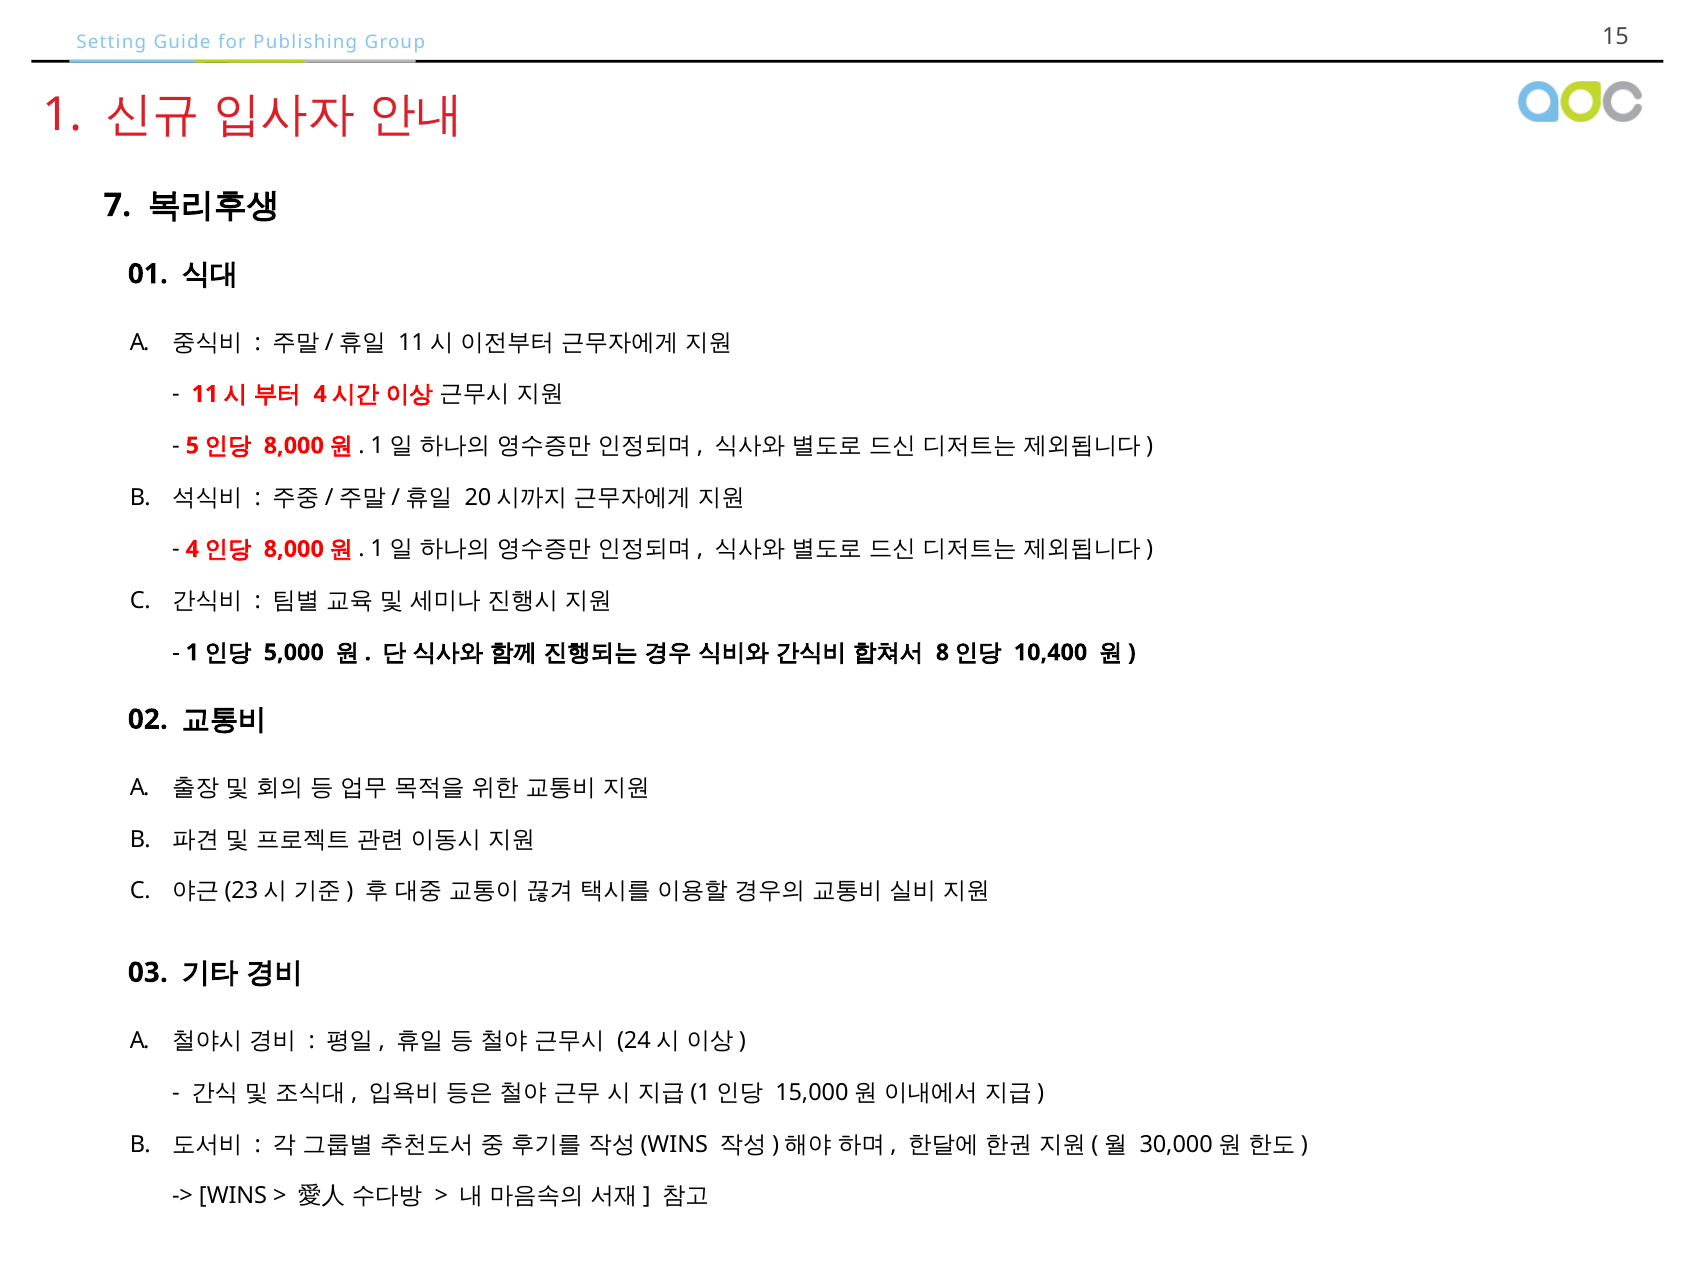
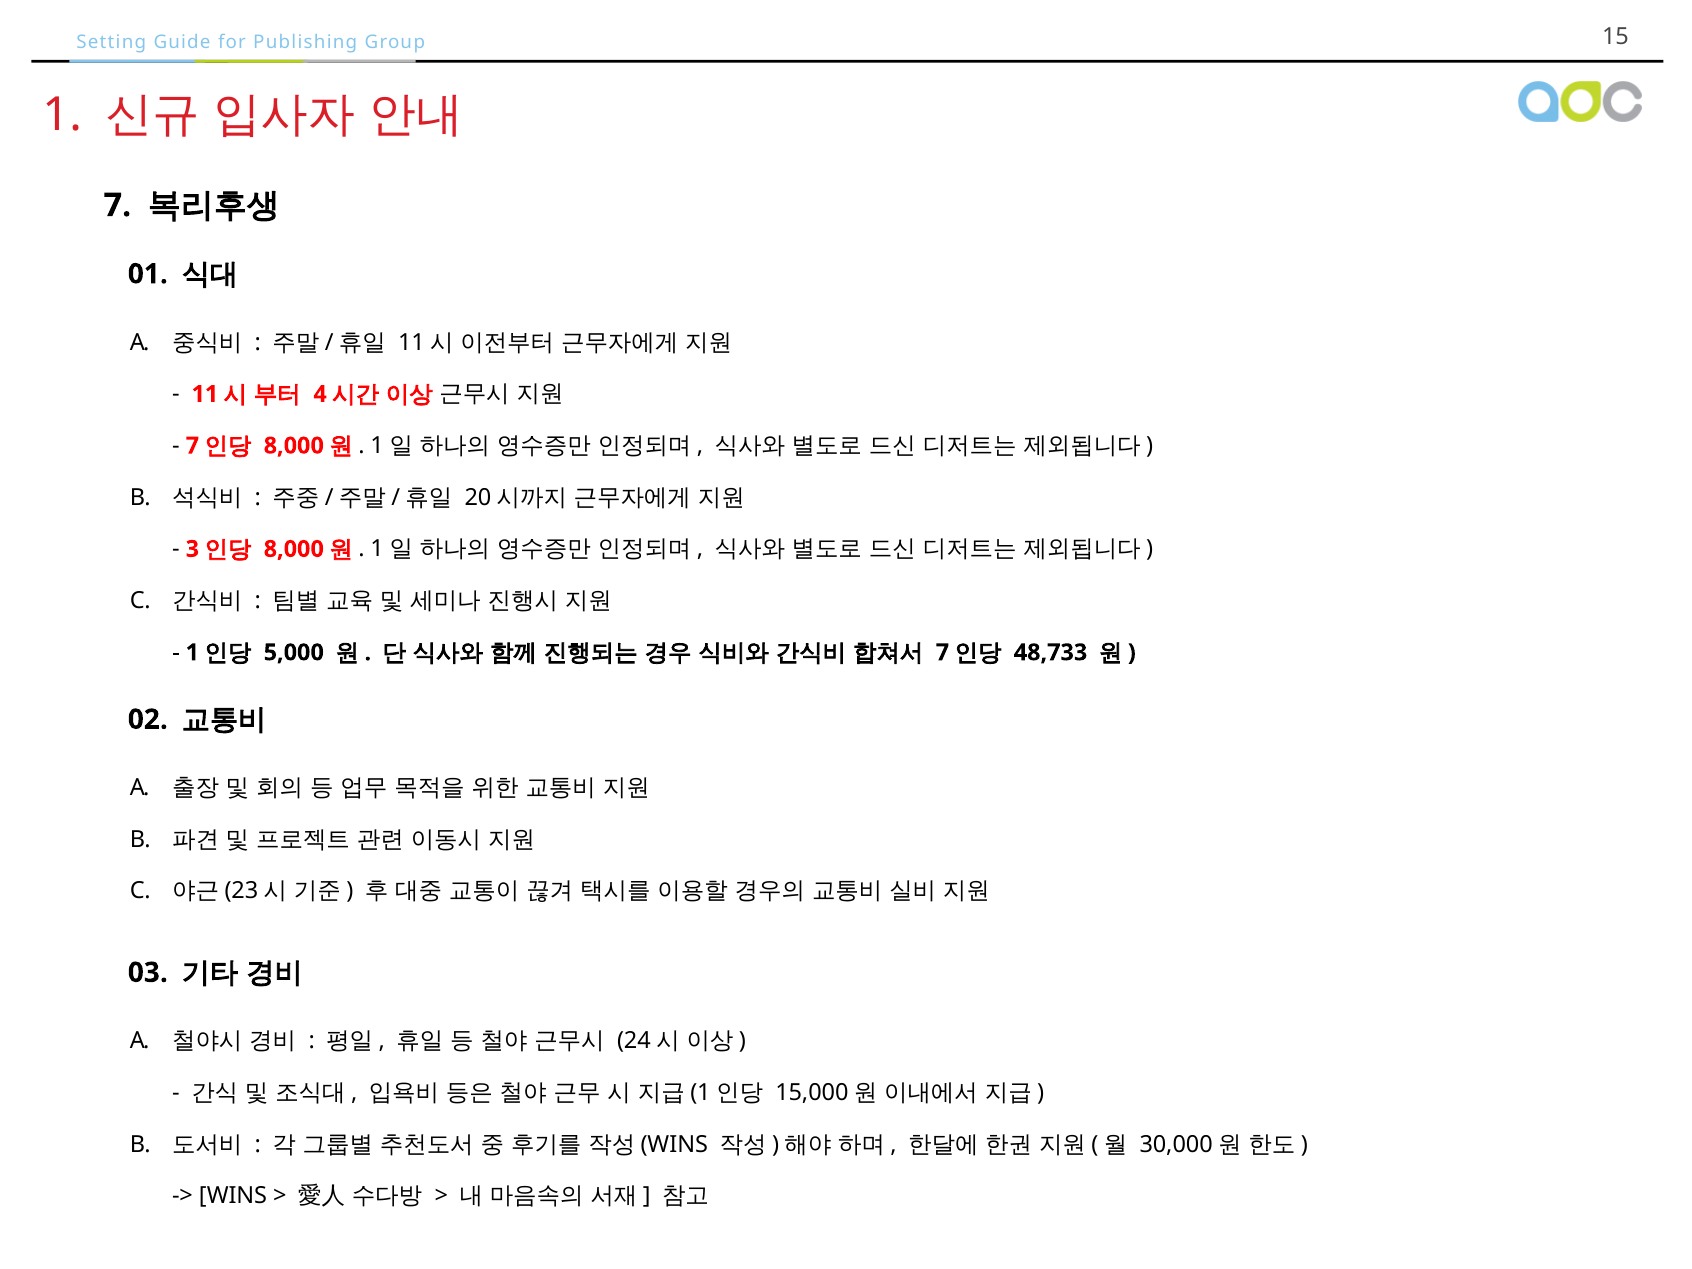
5: 5 -> 7 (192, 446)
4: 4 -> 3 (192, 549)
8: 8 -> 7 (942, 653)
10,400: 10,400 -> 48,733 (1051, 653)
